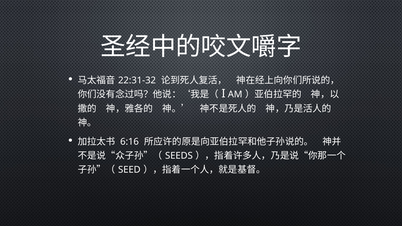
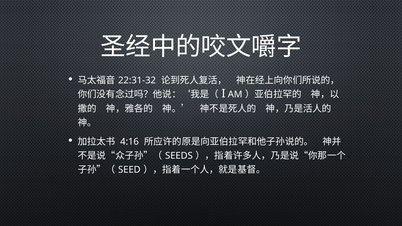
6:16: 6:16 -> 4:16 (130, 142)
